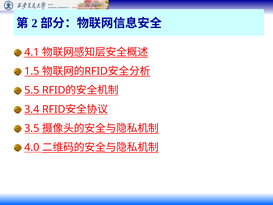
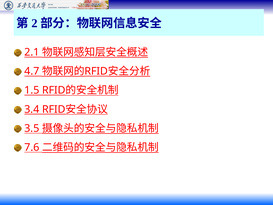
4.1: 4.1 -> 2.1 (32, 52)
1.5: 1.5 -> 4.7 (32, 71)
5.5: 5.5 -> 1.5 (32, 90)
4.0: 4.0 -> 7.6 (32, 147)
